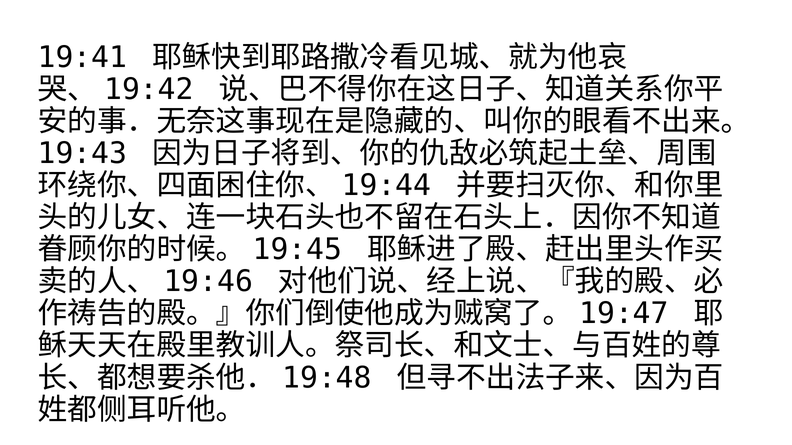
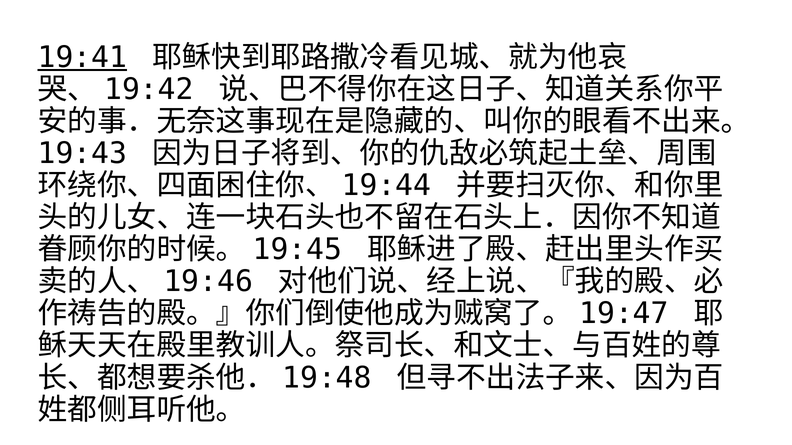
19:41 underline: none -> present (82, 57)
